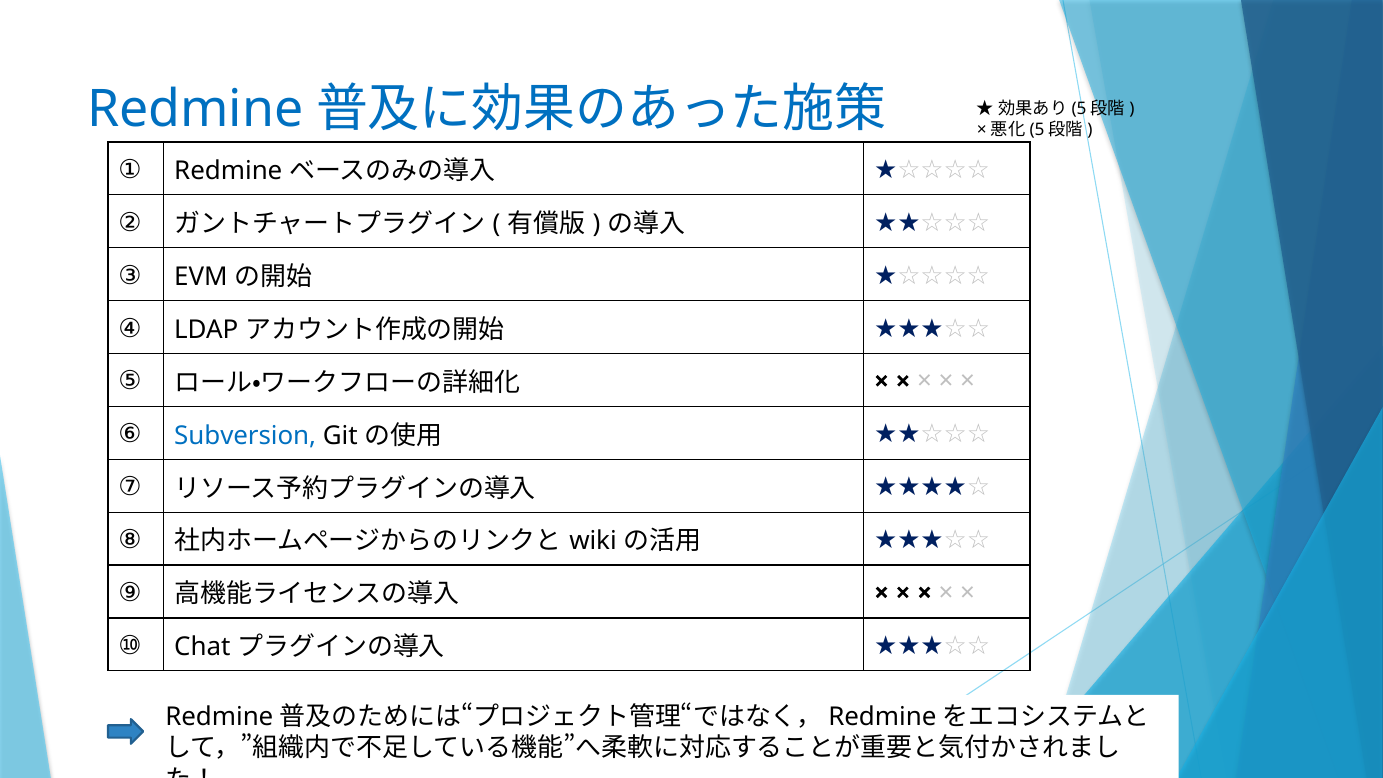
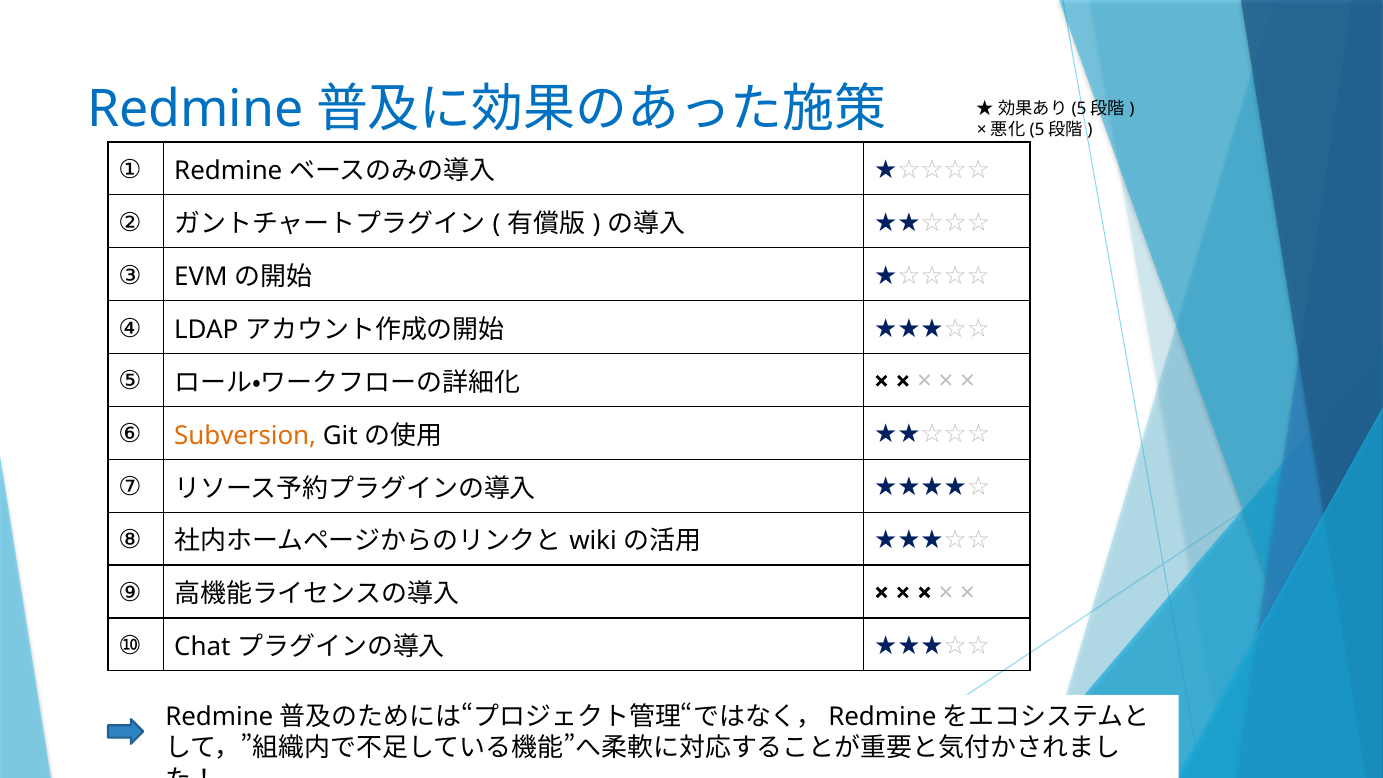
Subversion colour: blue -> orange (245, 436)
